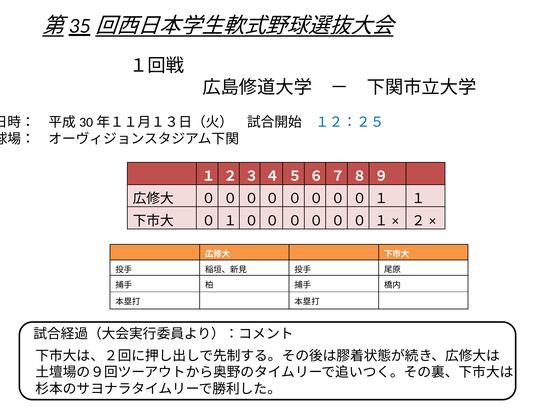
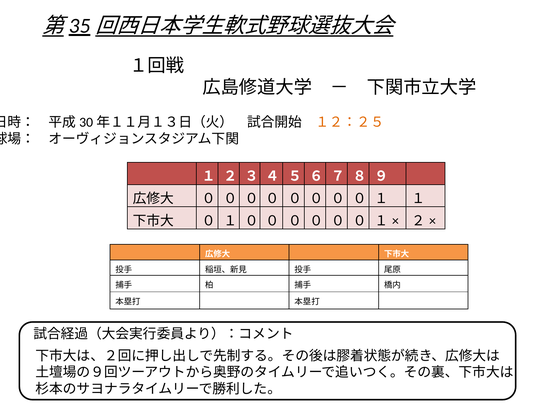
１２：２５ colour: blue -> orange (350, 122)
